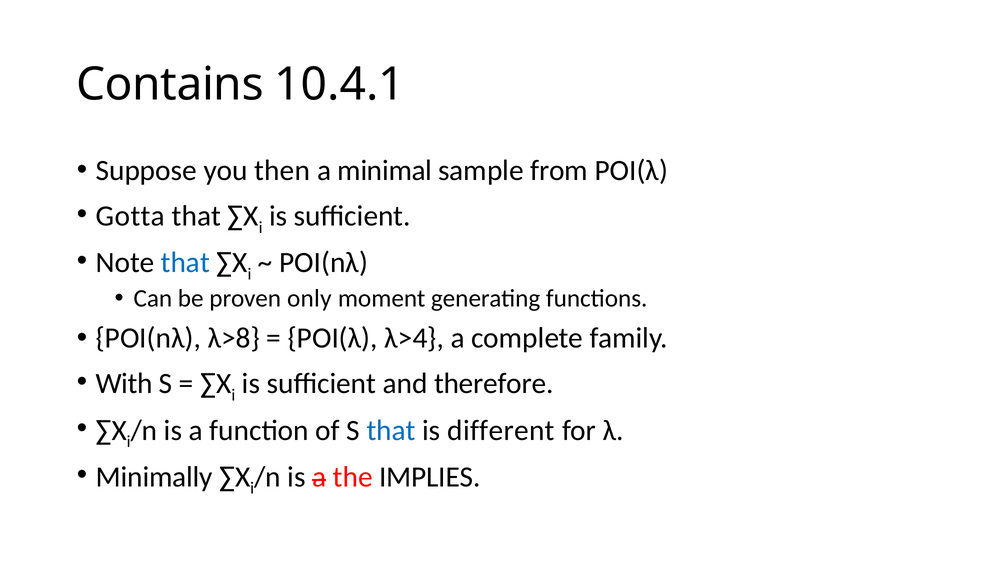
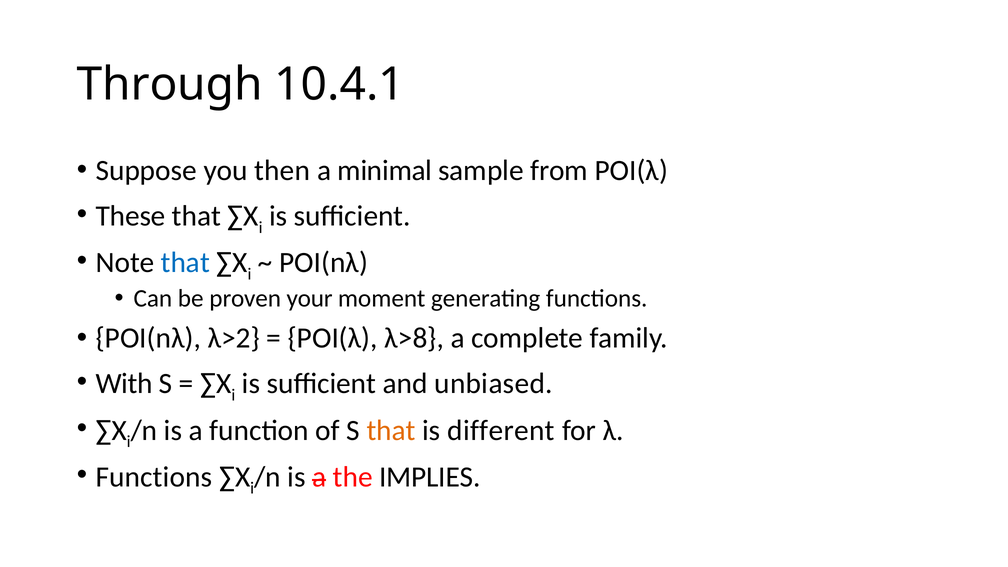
Contains: Contains -> Through (170, 85)
Gotta: Gotta -> These (131, 216)
only: only -> your (310, 298)
λ>8: λ>8 -> λ>2 (234, 338)
λ>4: λ>4 -> λ>8 (414, 338)
therefore: therefore -> unbiased (494, 384)
that colour: blue -> orange (391, 430)
Minimally: Minimally -> Functions (154, 477)
